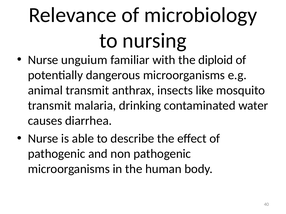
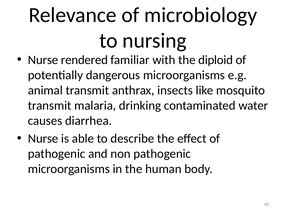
unguium: unguium -> rendered (84, 60)
